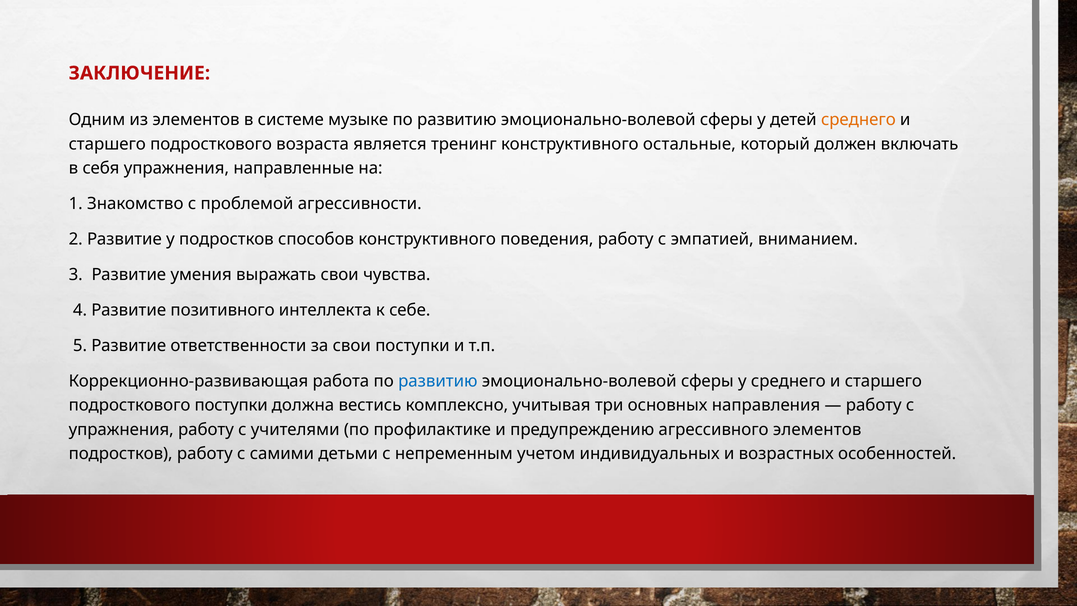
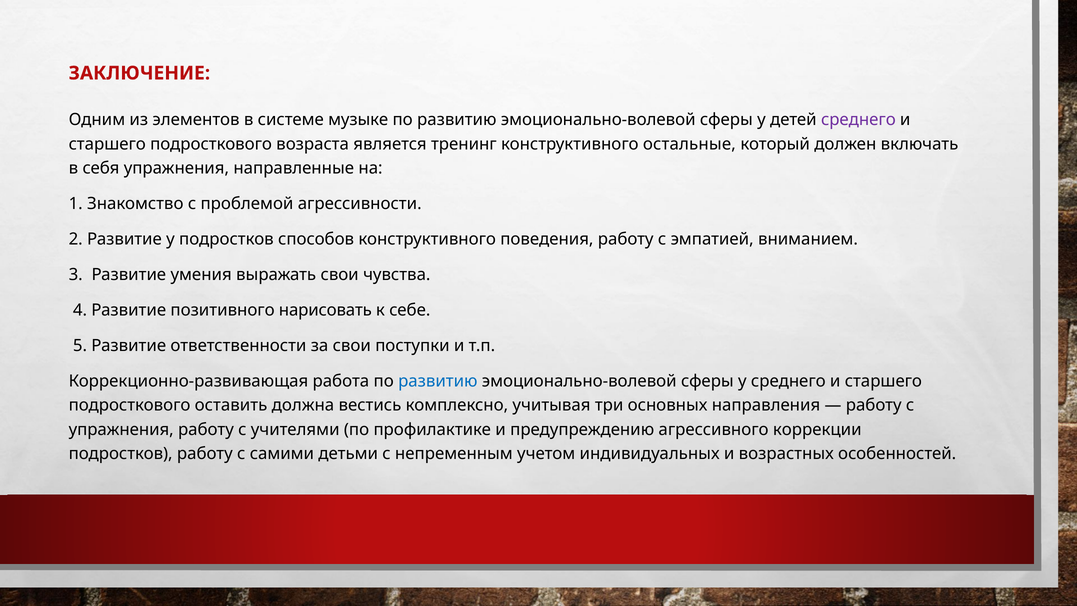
среднего colour: orange -> purple (858, 120)
интеллекта: интеллекта -> нарисовать (325, 310)
подросткового поступки: поступки -> оставить (231, 405)
агрессивного элементов: элементов -> коррекции (817, 429)
